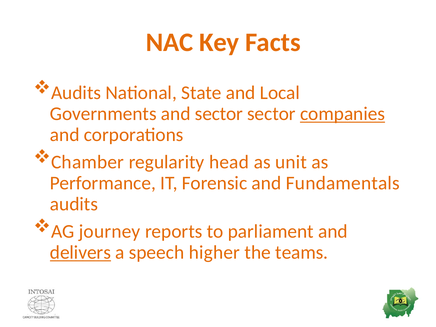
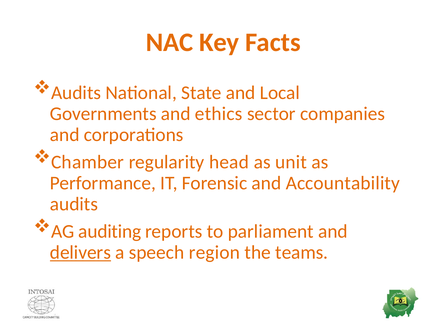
and sector: sector -> ethics (219, 114)
companies underline: present -> none (343, 114)
Fundamentals: Fundamentals -> Accountability (343, 183)
journey: journey -> auditing (110, 232)
higher: higher -> region (214, 252)
